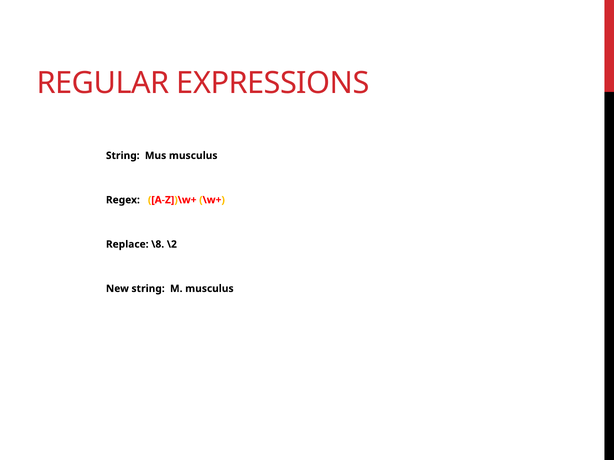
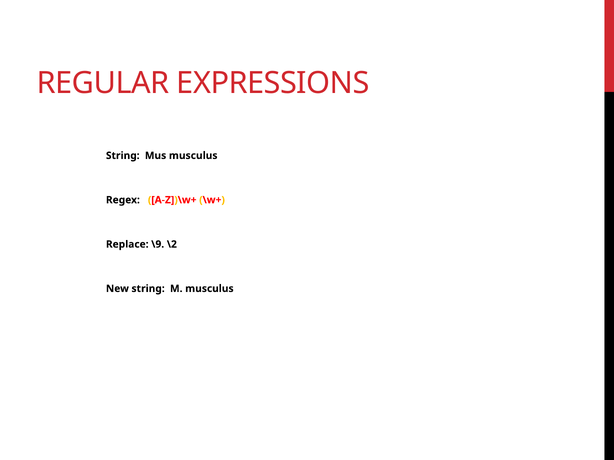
\8: \8 -> \9 (158, 245)
